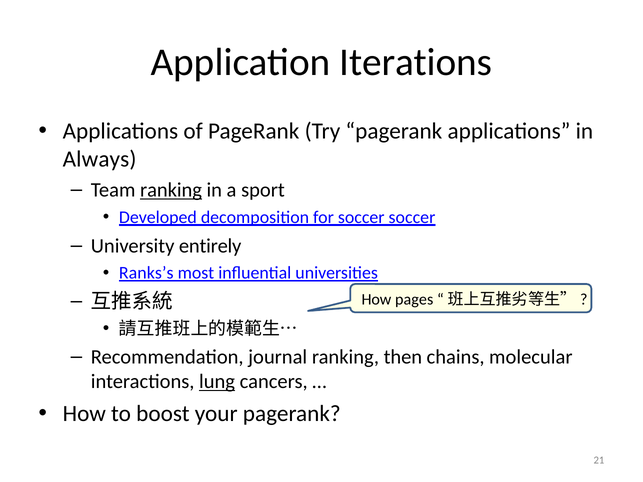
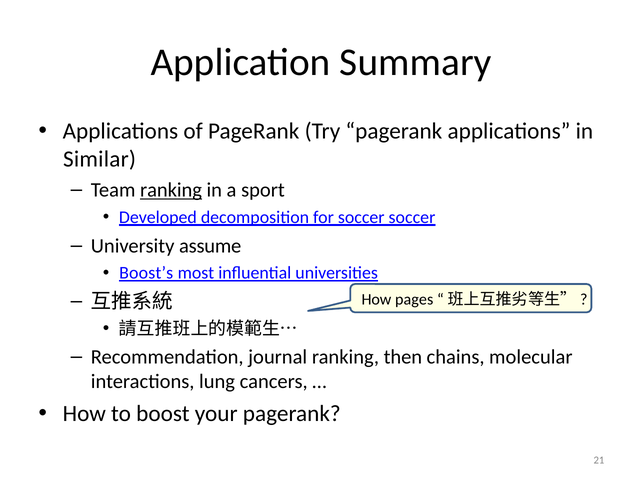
Iterations: Iterations -> Summary (416, 62)
Always: Always -> Similar (100, 159)
entirely: entirely -> assume (210, 246)
Ranks’s: Ranks’s -> Boost’s (146, 273)
lung underline: present -> none (217, 382)
